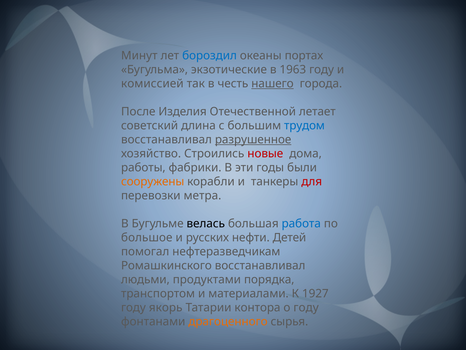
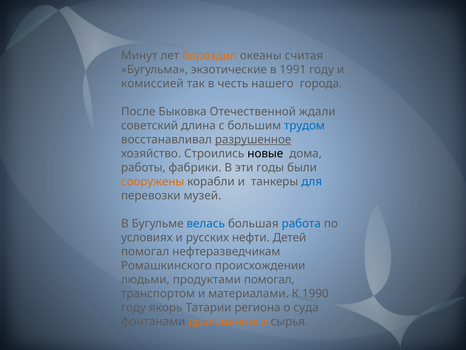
бороздил colour: blue -> orange (210, 55)
портах: портах -> считая (304, 55)
1963: 1963 -> 1991 (293, 69)
нашего underline: present -> none (272, 83)
Изделия: Изделия -> Быковка (183, 111)
летает: летает -> ждали (317, 111)
новые colour: red -> black (265, 153)
для colour: red -> blue (312, 181)
метра: метра -> музей (202, 195)
велась colour: black -> blue (206, 223)
большое: большое -> условиях (147, 237)
Ромашкинского восстанавливал: восстанавливал -> происхождении (260, 265)
продуктами порядка: порядка -> помогал (269, 279)
1927: 1927 -> 1990 (315, 293)
контора: контора -> региона (257, 307)
о году: году -> суда (306, 307)
